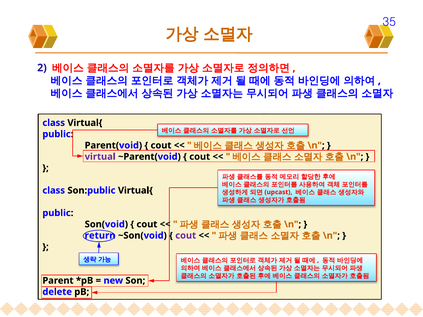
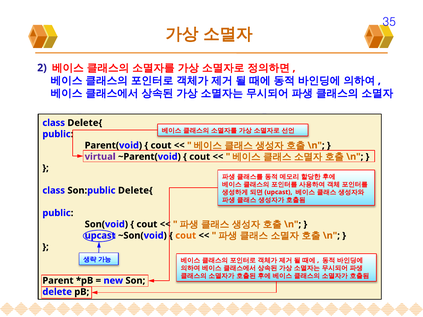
Virtual{: Virtual{ -> Delete{ (85, 123)
Son:public Virtual{: Virtual{ -> Delete{ (135, 191)
return: return -> upcast (100, 236)
cout colour: purple -> orange (186, 236)
